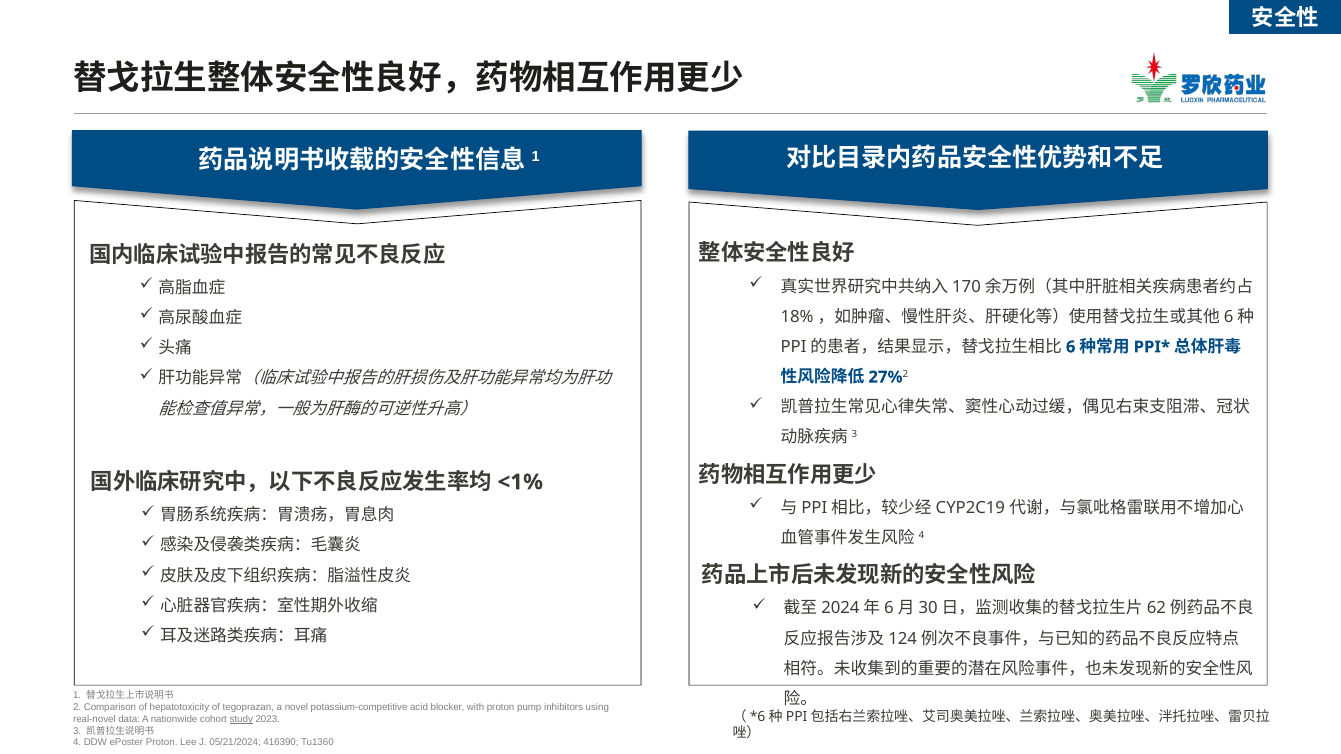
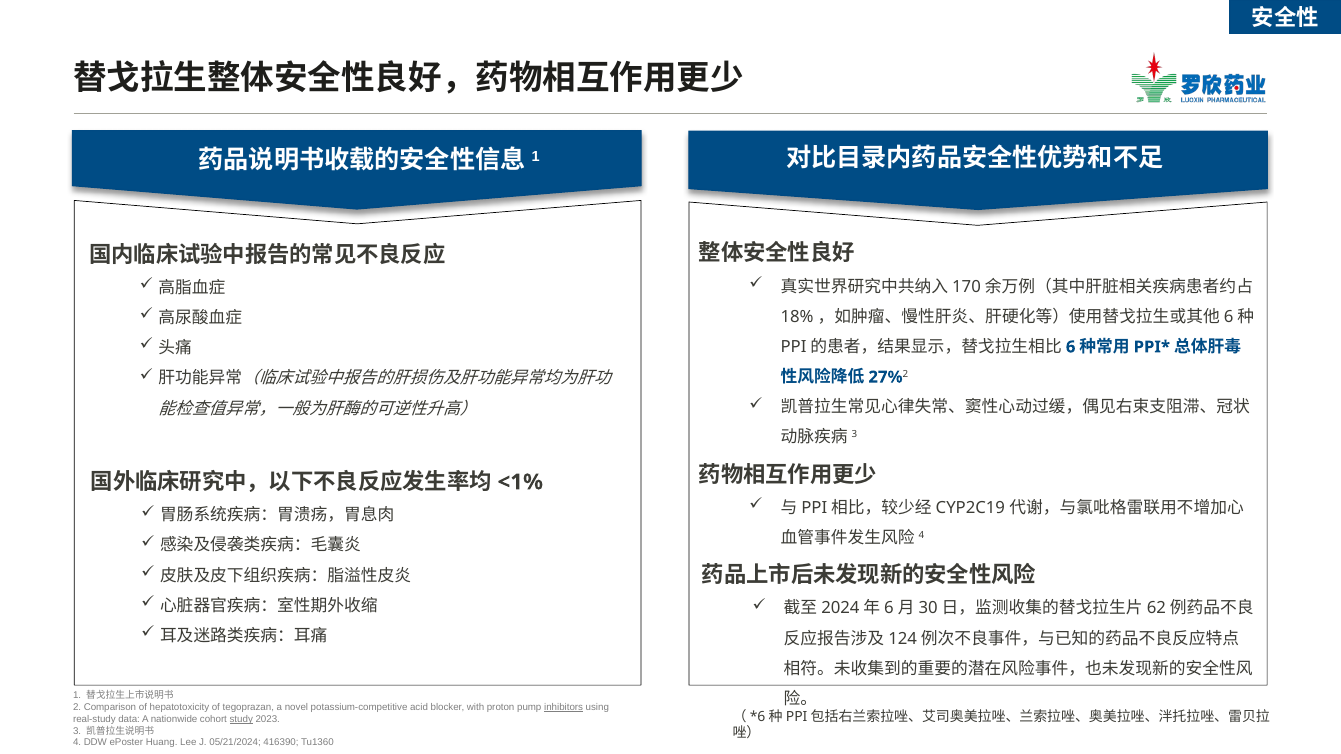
inhibitors underline: none -> present (564, 708)
real-novel: real-novel -> real-study (94, 719)
ePoster Proton: Proton -> Huang (162, 743)
